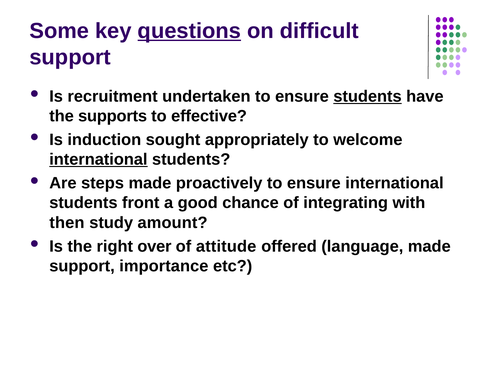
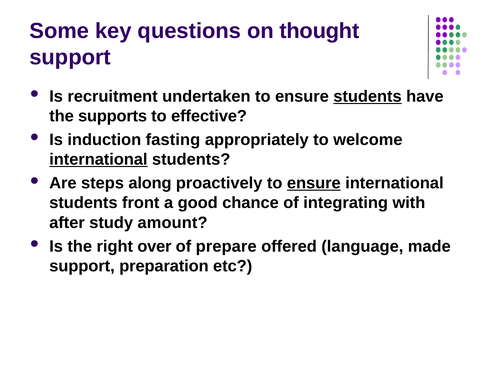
questions underline: present -> none (189, 31)
difficult: difficult -> thought (319, 31)
sought: sought -> fasting (173, 140)
steps made: made -> along (150, 183)
ensure underline: none -> present (314, 183)
then: then -> after (67, 223)
attitude: attitude -> prepare (226, 246)
importance: importance -> preparation (164, 266)
